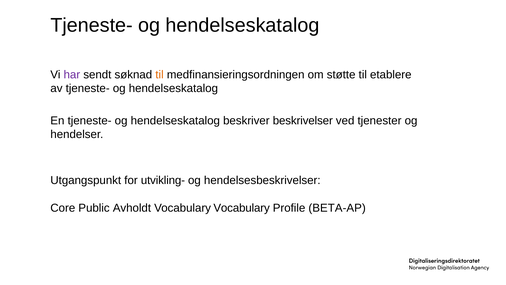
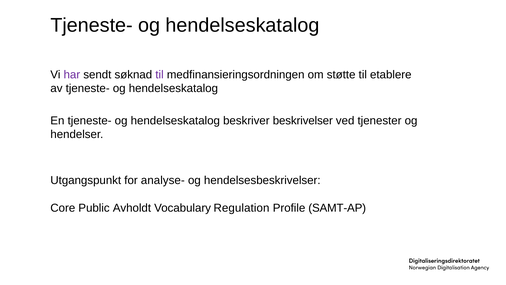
til colour: orange -> purple (160, 74)
utvikling-: utvikling- -> analyse- (163, 180)
Vocabulary Vocabulary: Vocabulary -> Regulation (241, 208)
BETA-AP: BETA-AP -> SAMT-AP (337, 208)
